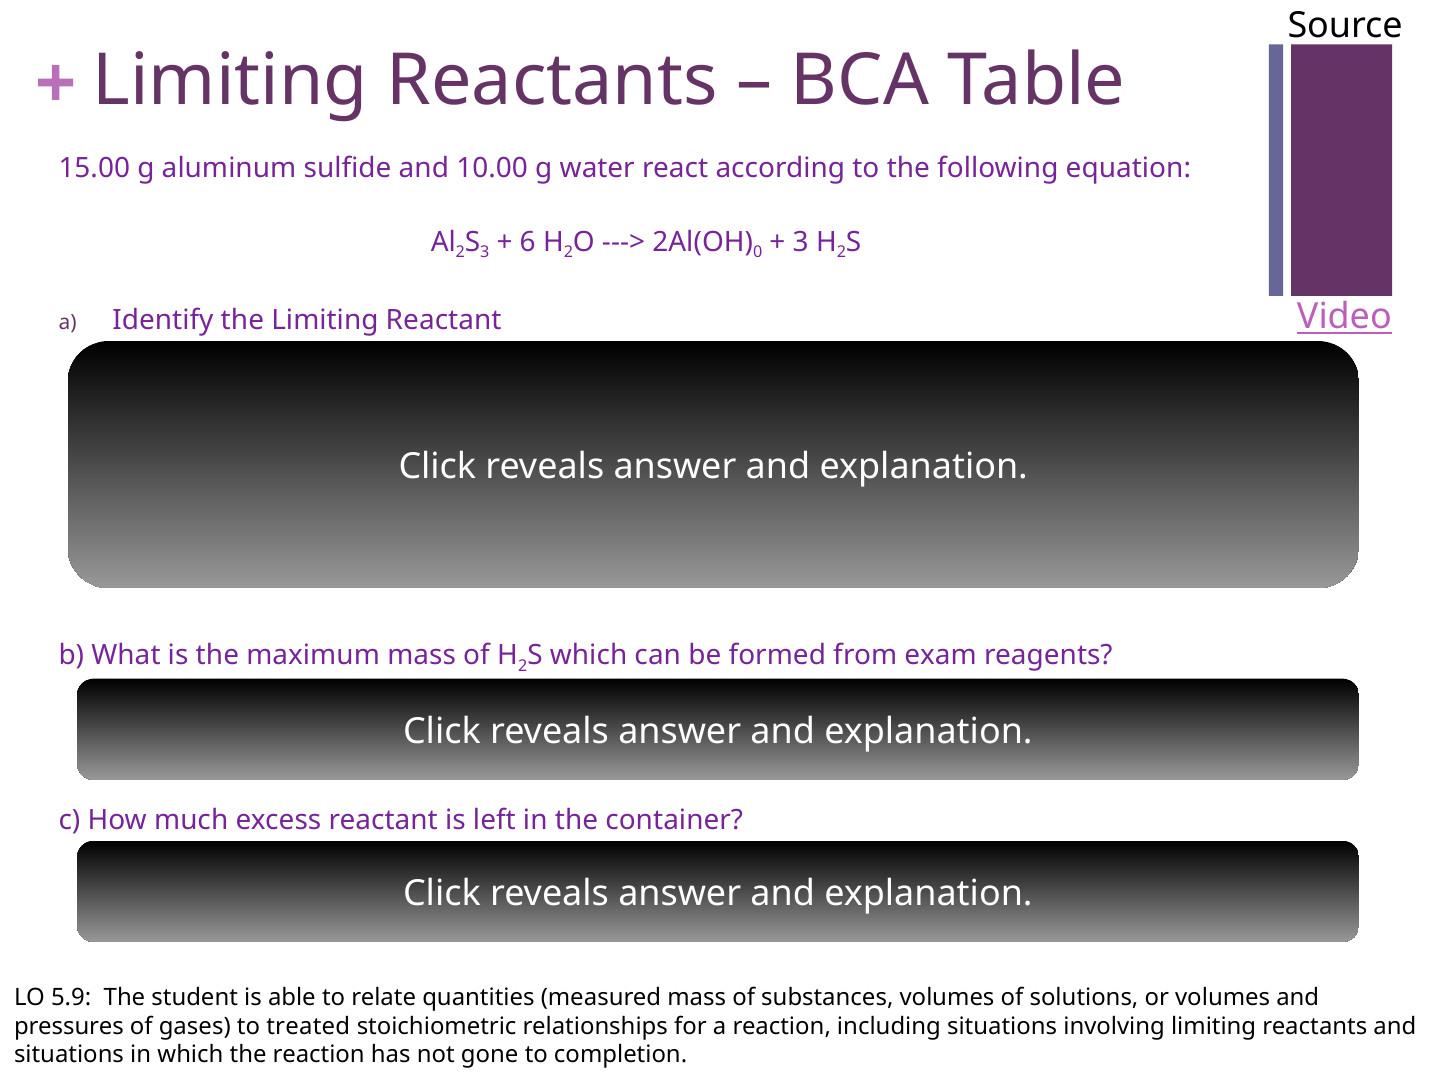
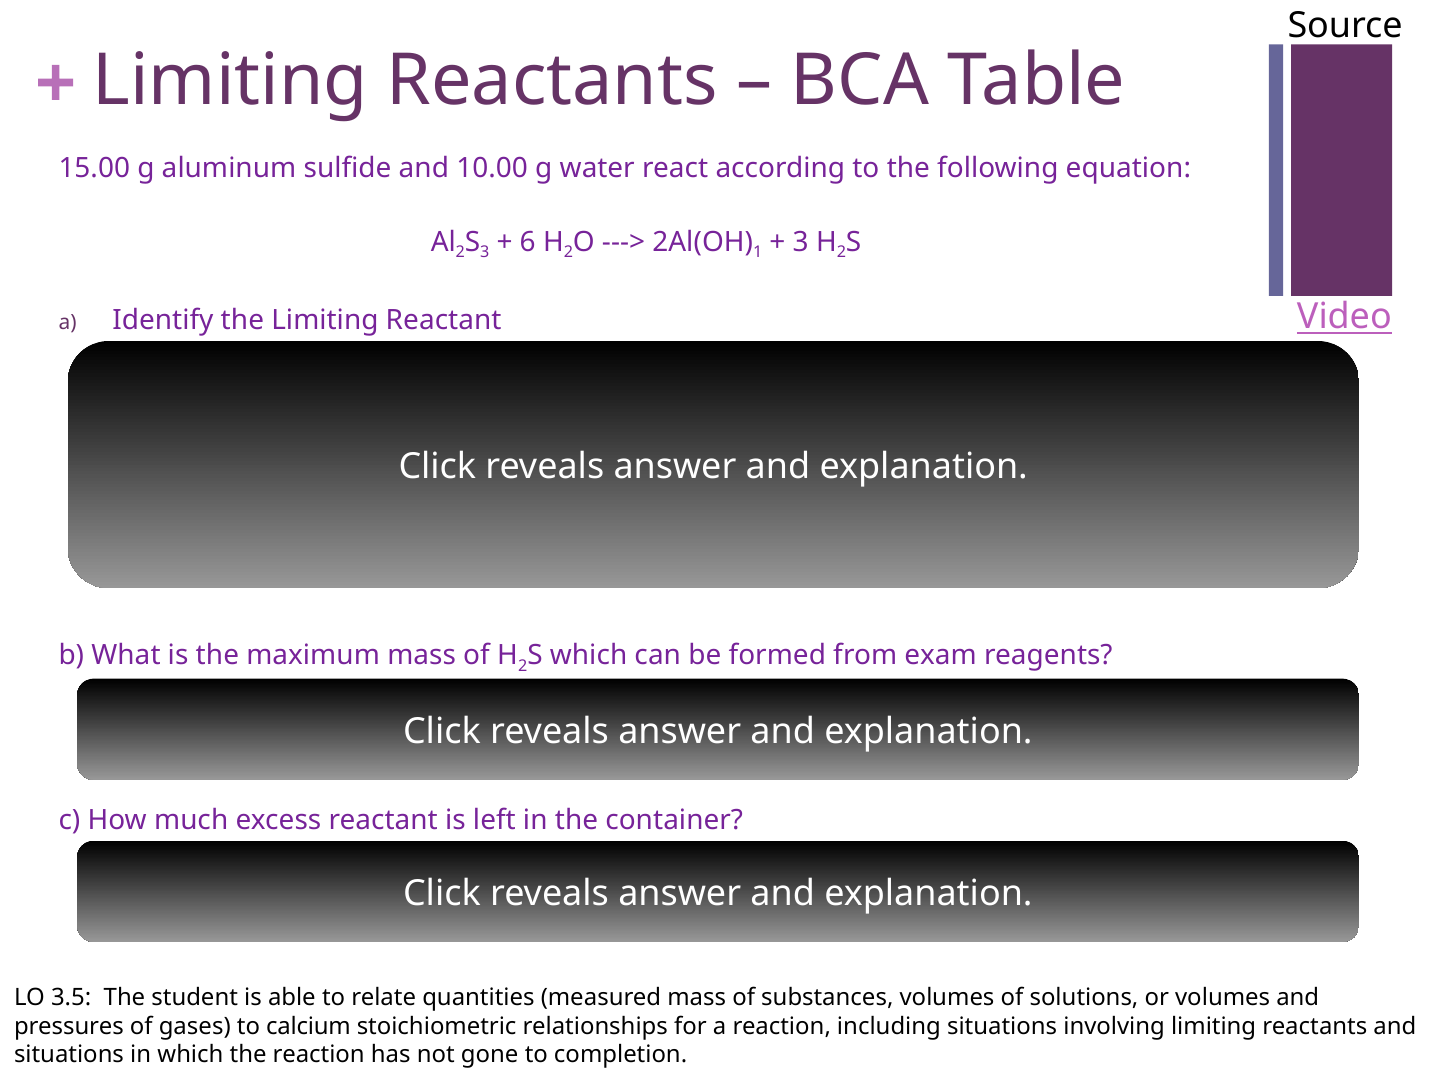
0: 0 -> 1 (758, 253)
5.9: 5.9 -> 3.5 (71, 998)
treated: treated -> calcium (308, 1027)
